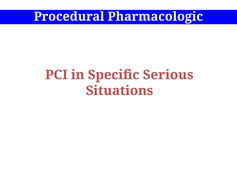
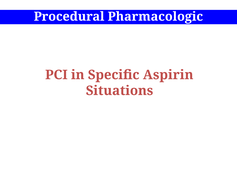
Serious: Serious -> Aspirin (168, 75)
